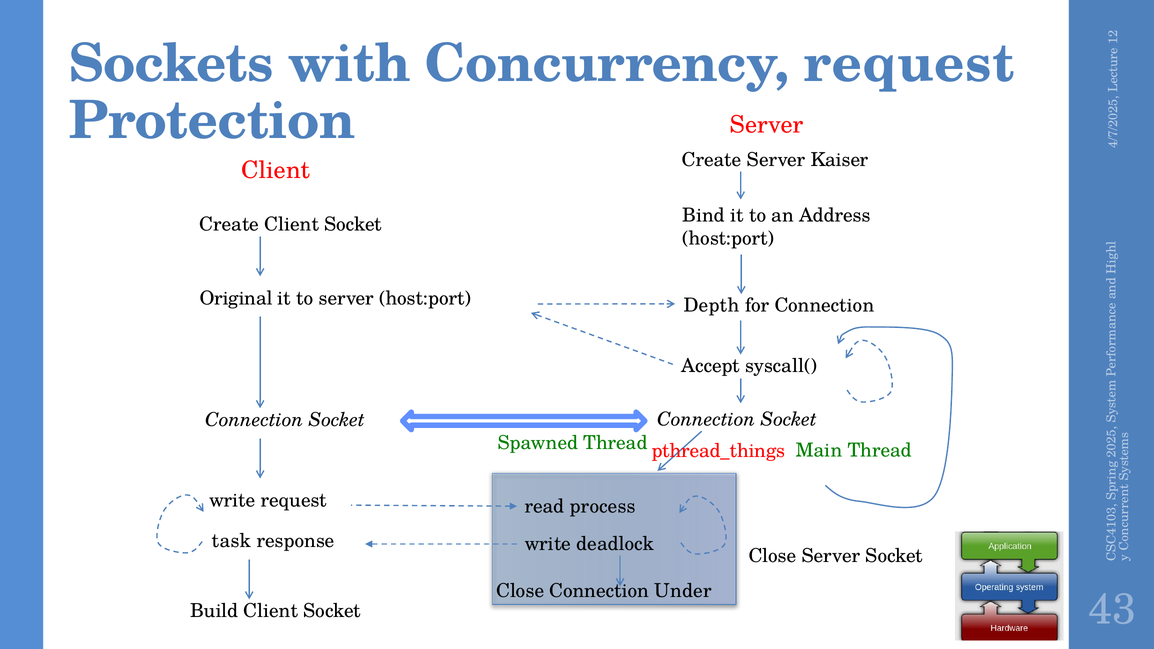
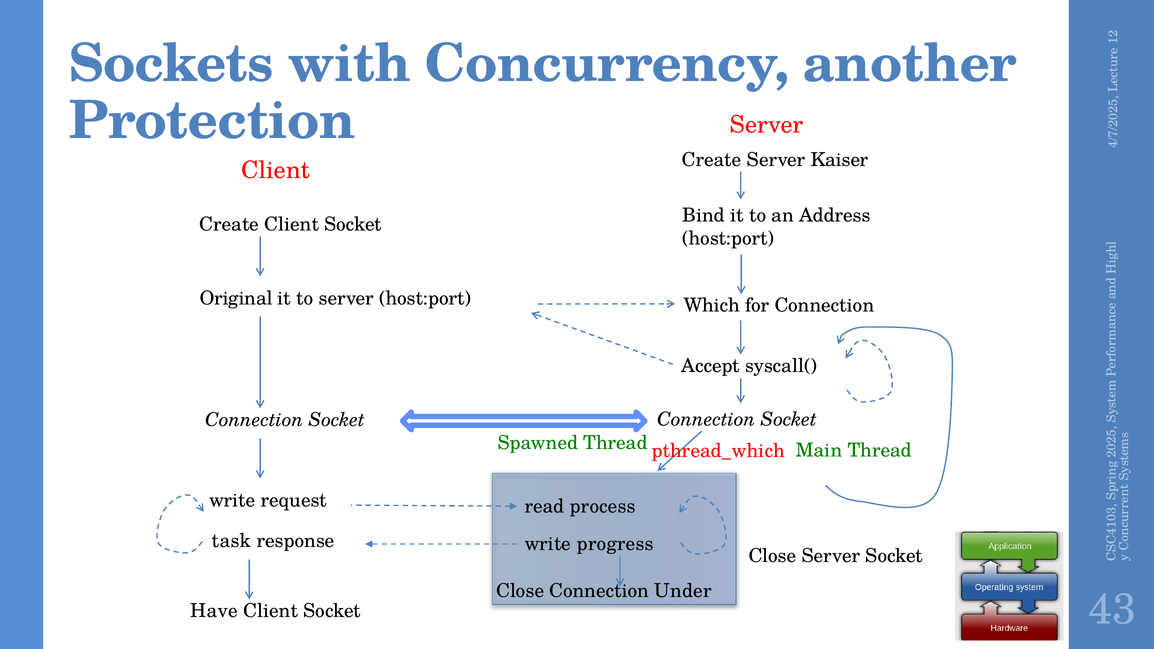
Concurrency request: request -> another (910, 64)
Depth: Depth -> Which (712, 305)
pthread_things: pthread_things -> pthread_which (718, 451)
deadlock: deadlock -> progress (615, 544)
Build: Build -> Have (214, 611)
